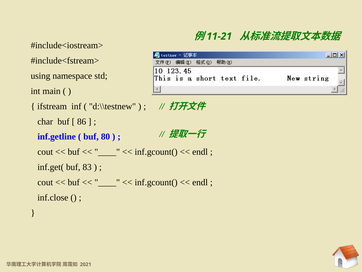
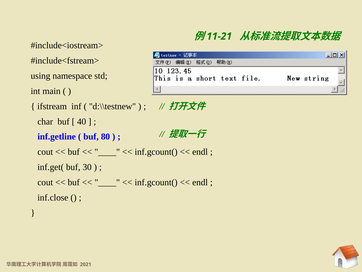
86: 86 -> 40 (82, 121)
83: 83 -> 30 (87, 167)
